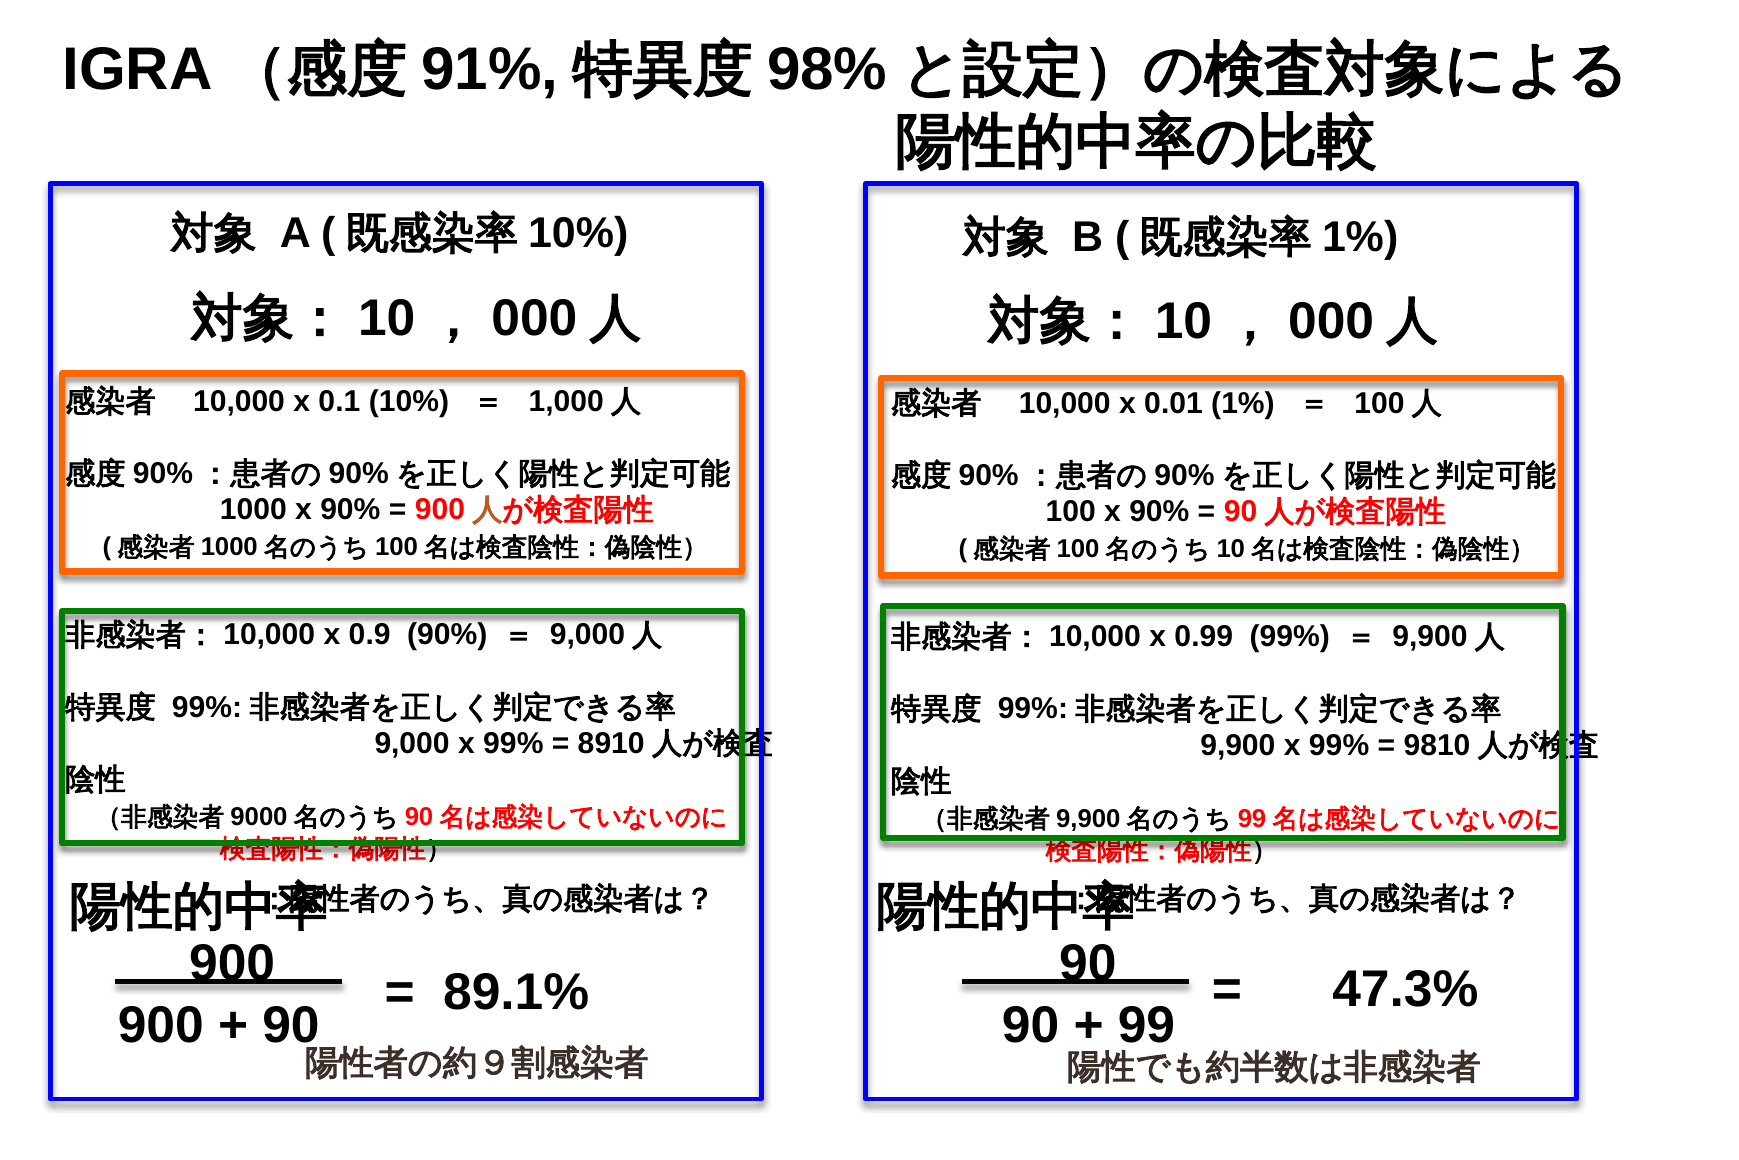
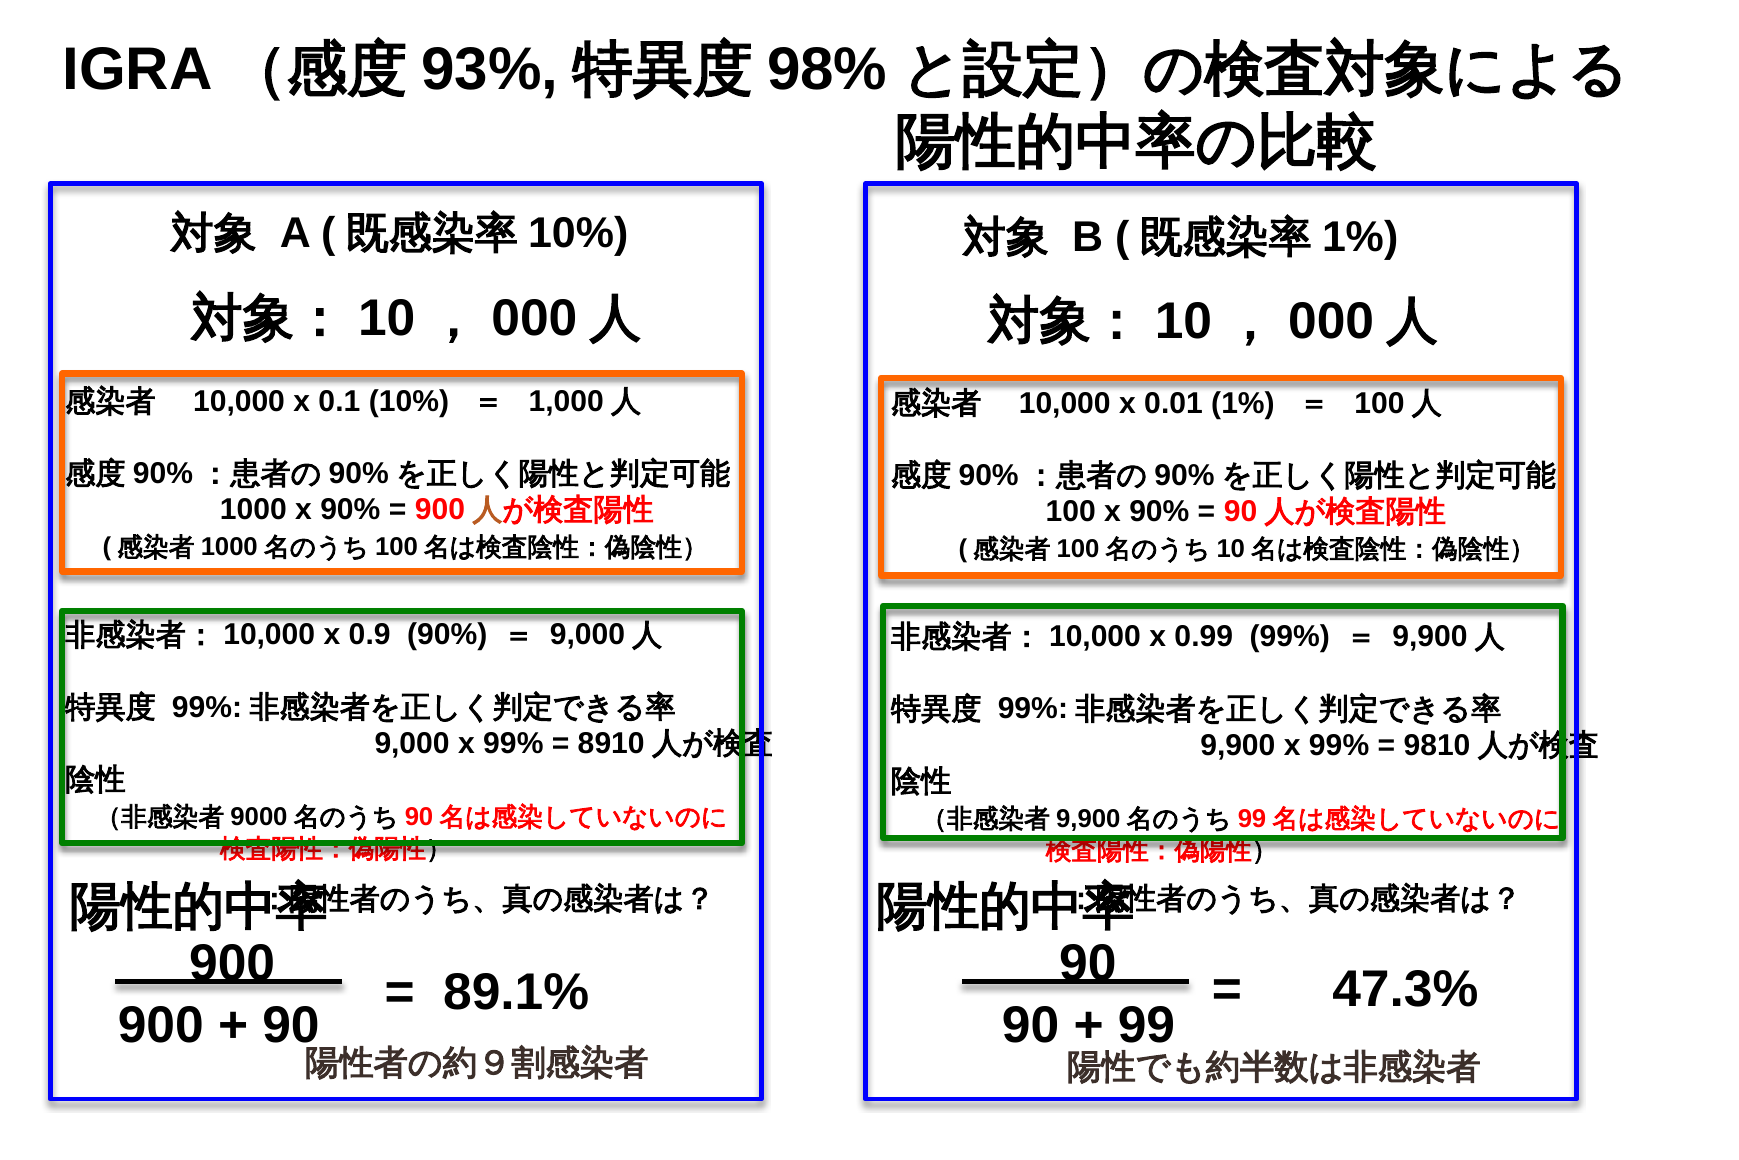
91%: 91% -> 93% (490, 69)
